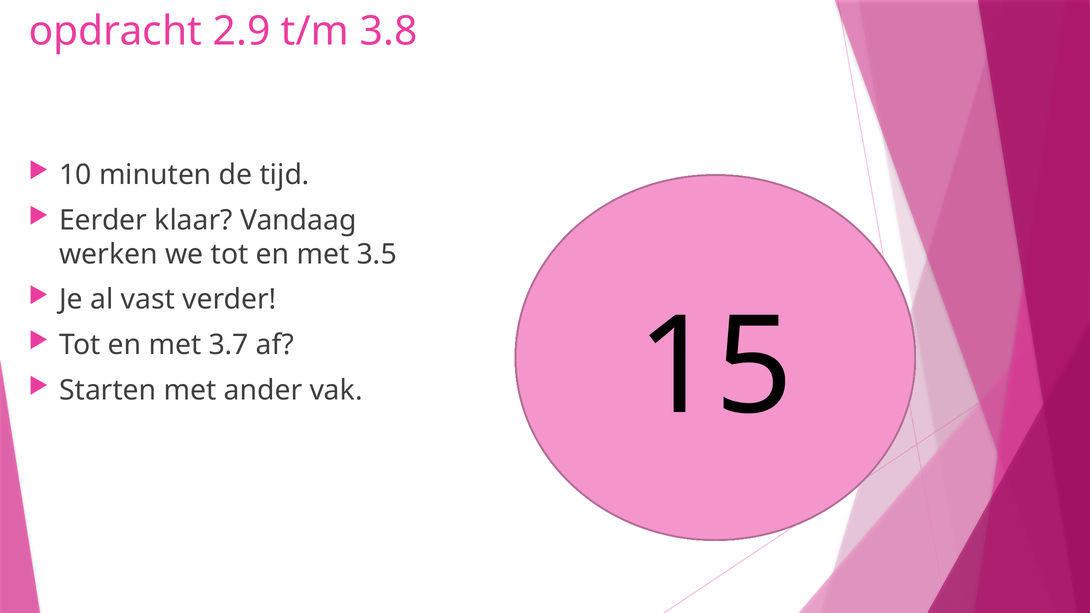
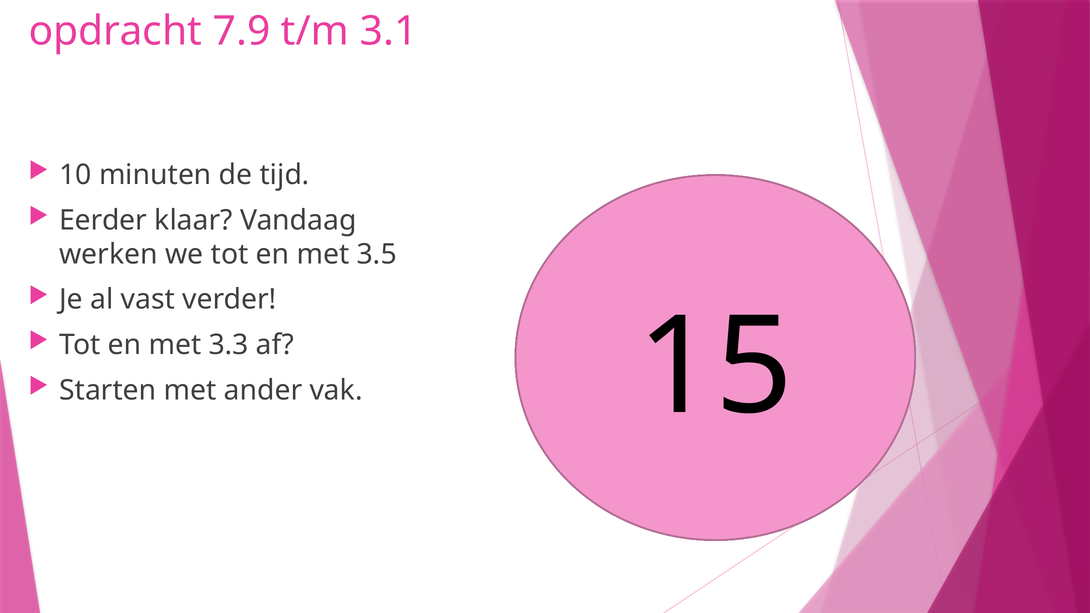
2.9: 2.9 -> 7.9 (242, 31)
3.8: 3.8 -> 3.1 (389, 31)
3.7: 3.7 -> 3.3 (229, 345)
